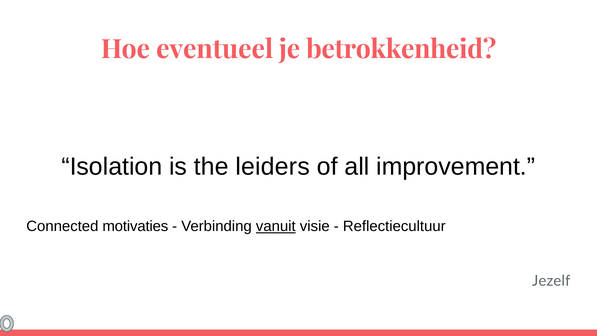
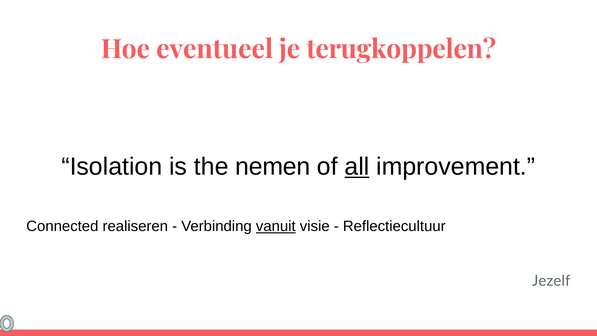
betrokkenheid: betrokkenheid -> terugkoppelen (401, 49)
leiders: leiders -> nemen (273, 166)
all underline: none -> present (357, 166)
motivaties: motivaties -> realiseren (135, 226)
